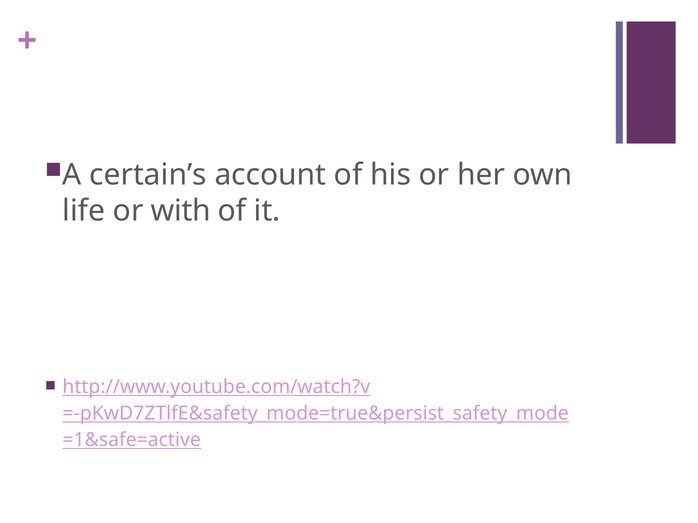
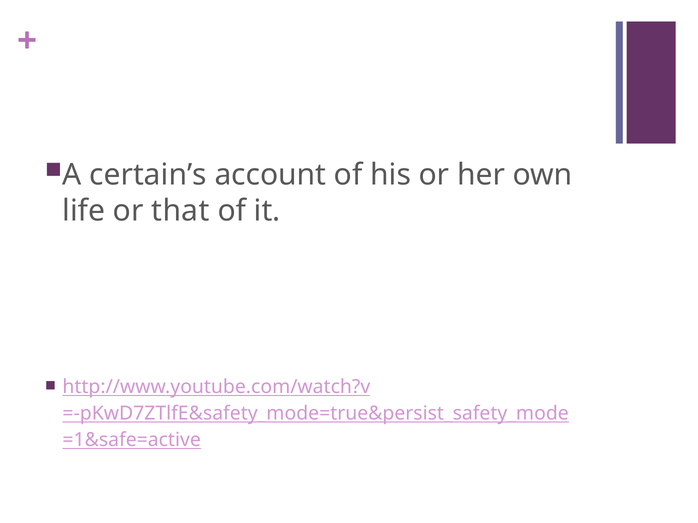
with: with -> that (180, 211)
